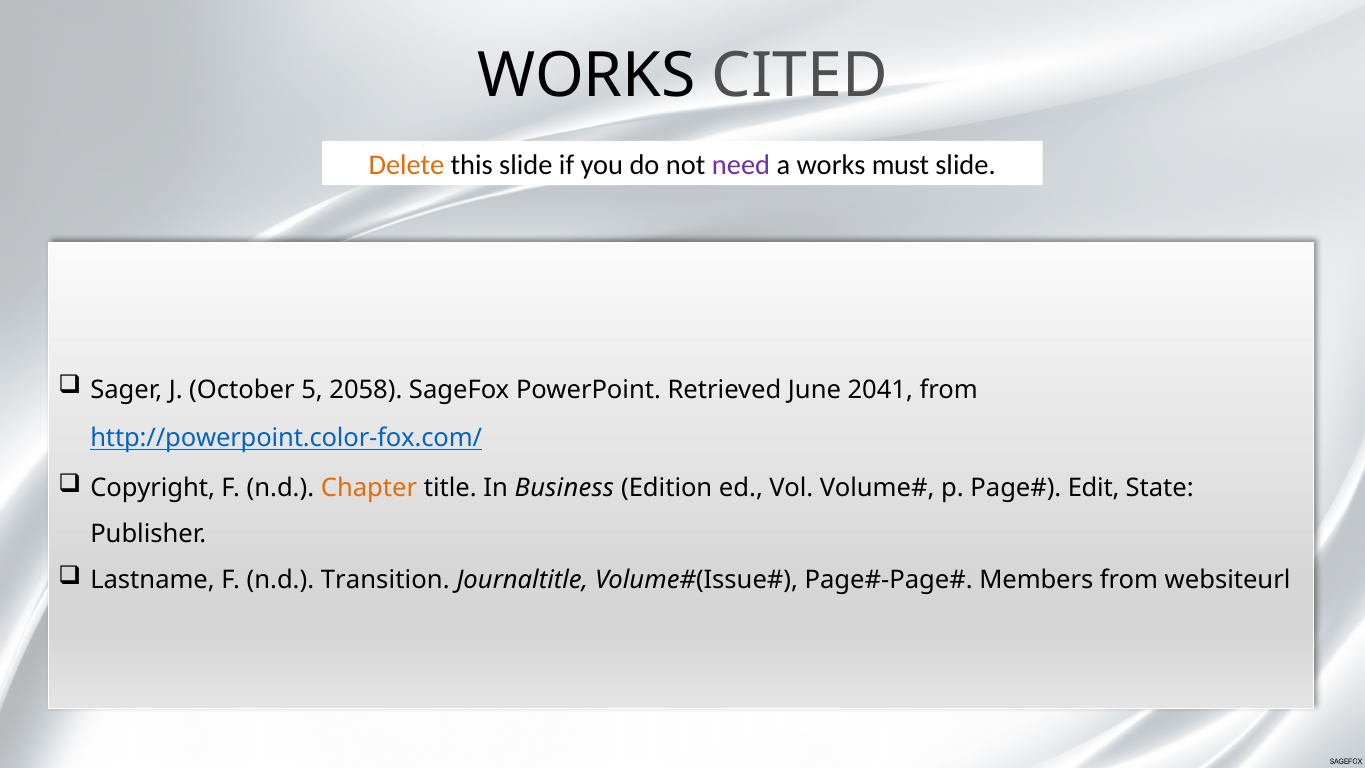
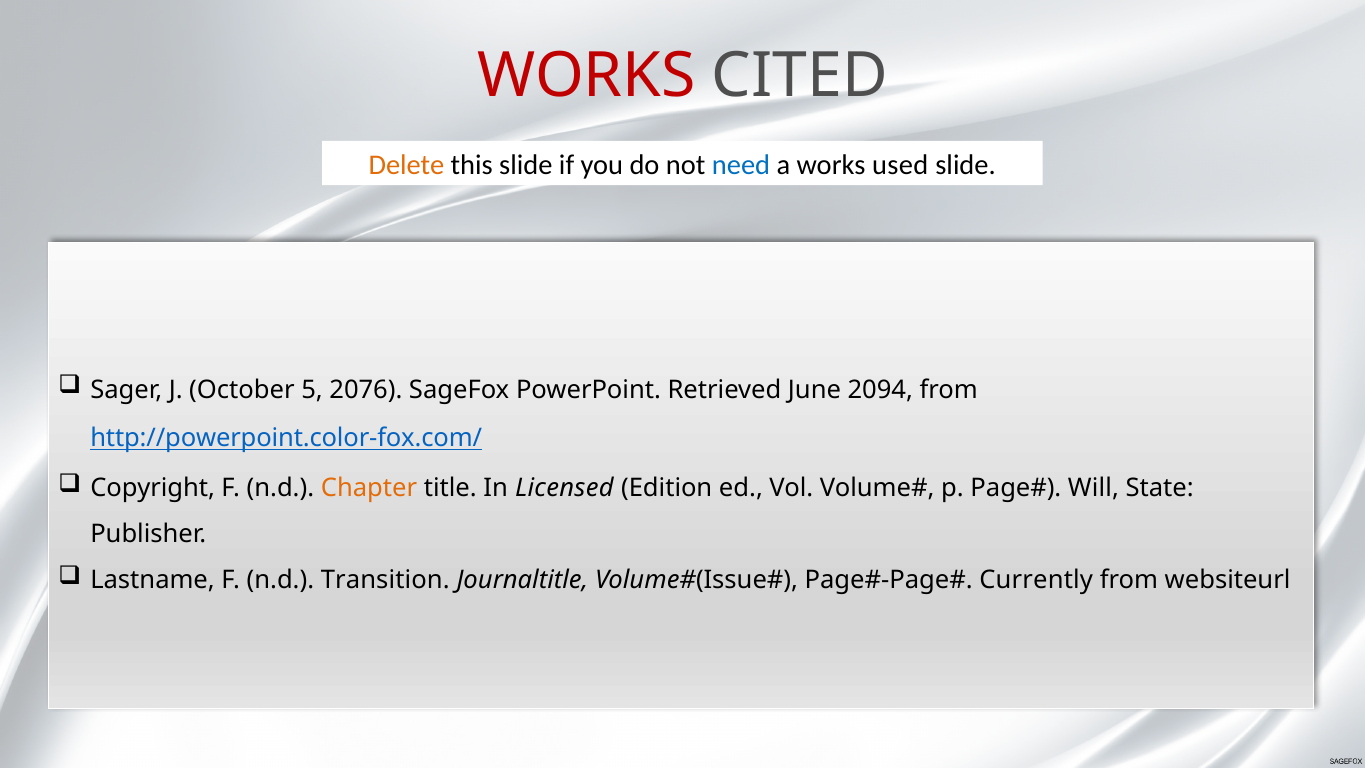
WORKS colour: black -> red (586, 76)
need colour: purple -> blue (741, 165)
must: must -> used (900, 165)
2058: 2058 -> 2076 (366, 390)
2041: 2041 -> 2094 (880, 390)
Business: Business -> Licensed (564, 488)
Edit: Edit -> Will (1093, 488)
Members: Members -> Currently (1036, 580)
